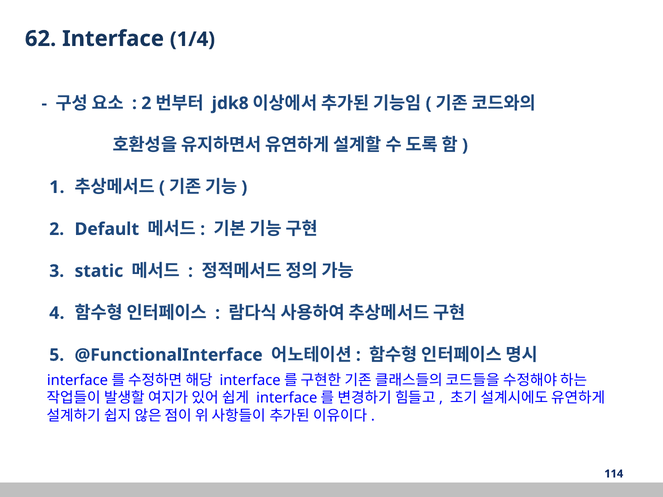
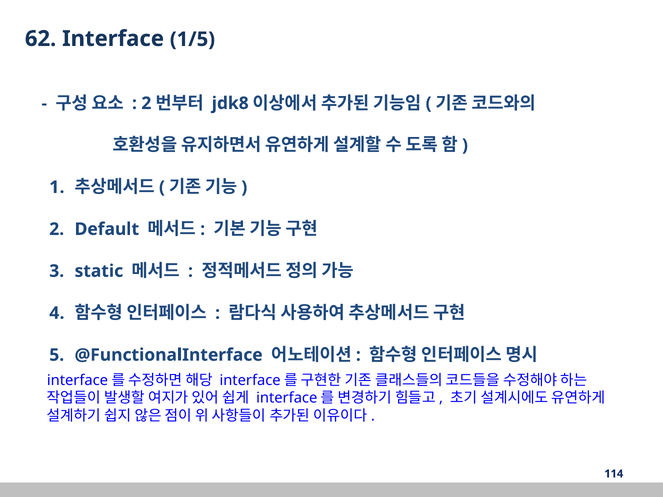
1/4: 1/4 -> 1/5 (192, 39)
